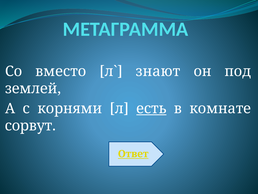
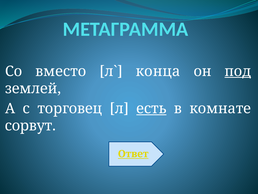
знают: знают -> конца (158, 71)
под underline: none -> present (238, 71)
корнями: корнями -> торговец (70, 108)
